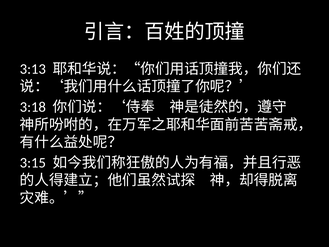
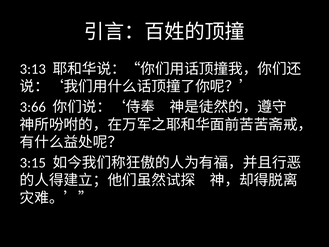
3:18: 3:18 -> 3:66 (33, 107)
